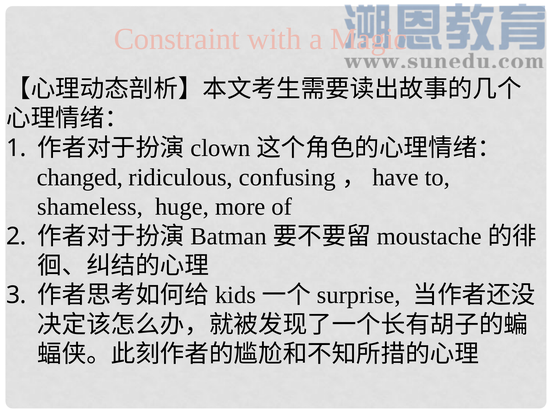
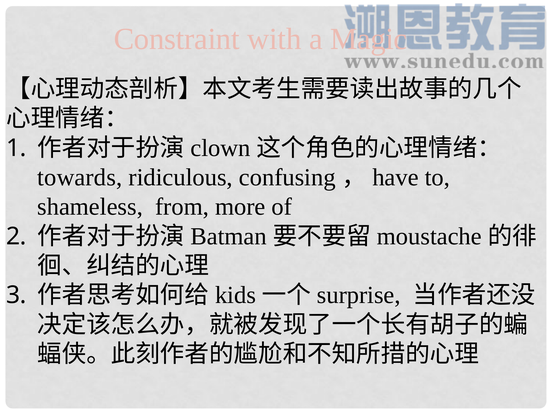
changed: changed -> towards (80, 177)
huge: huge -> from (182, 207)
